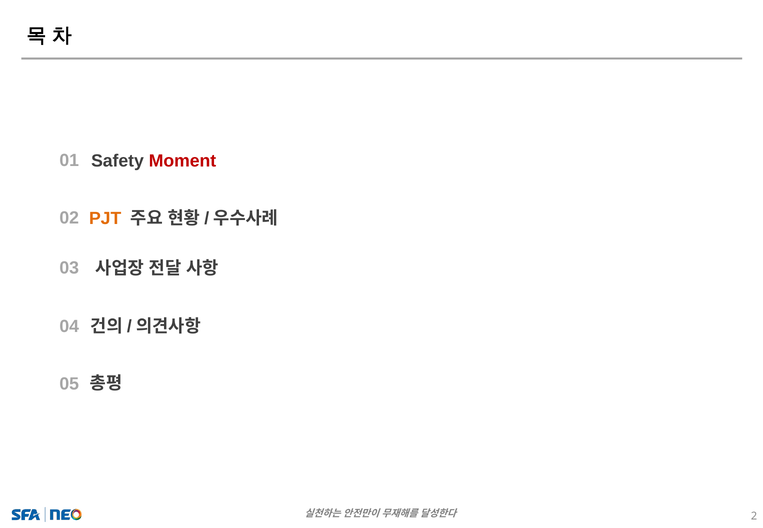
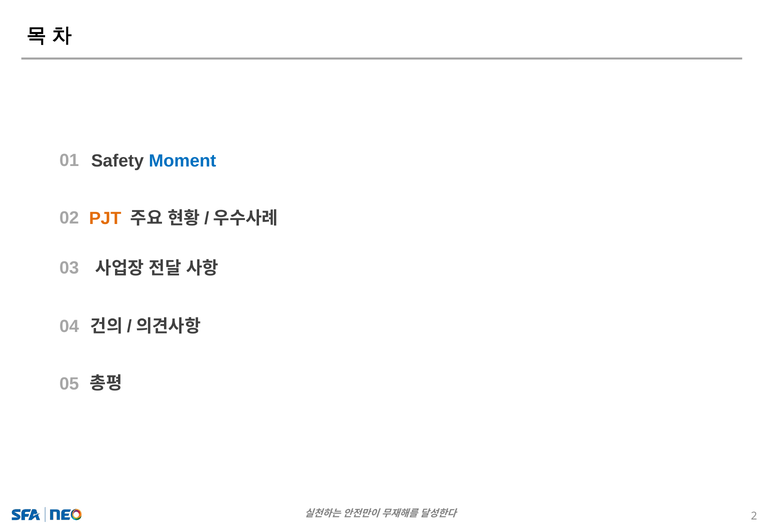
Moment colour: red -> blue (182, 161)
